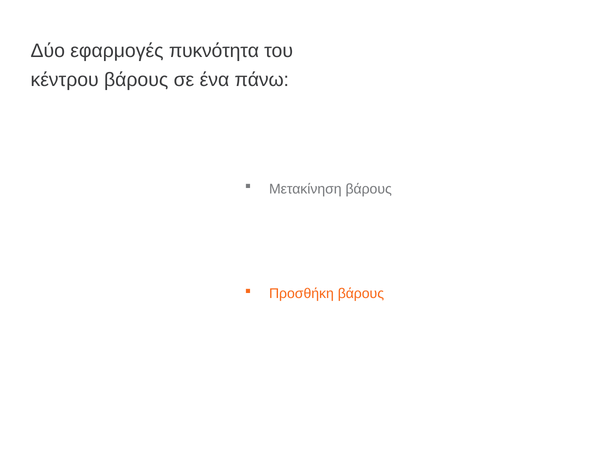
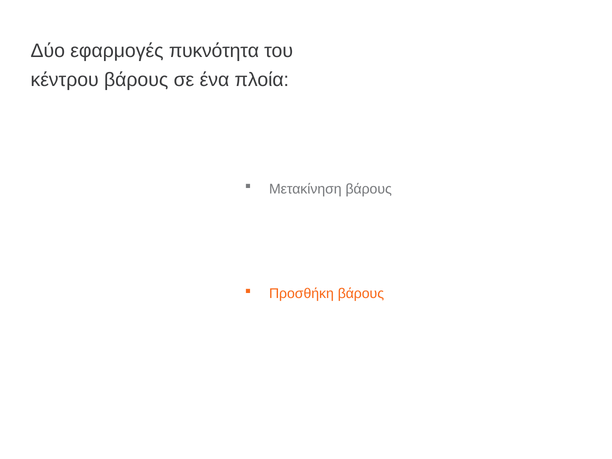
πάνω: πάνω -> πλοία (262, 80)
